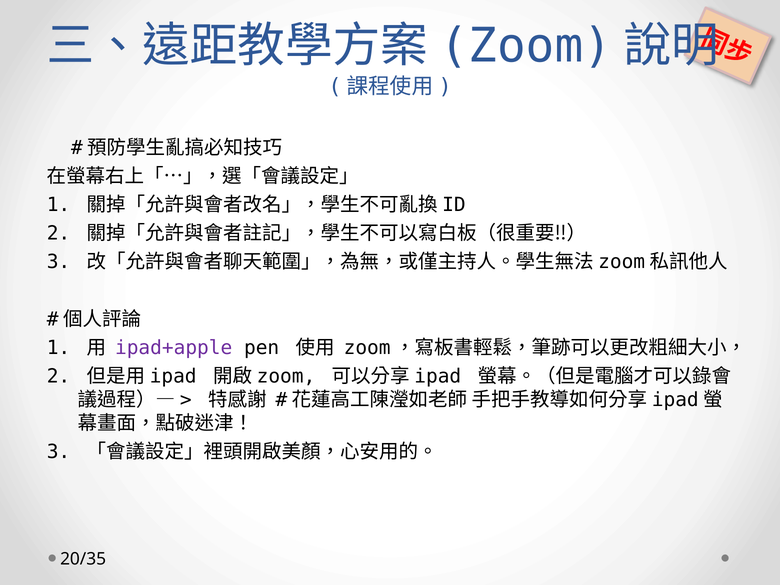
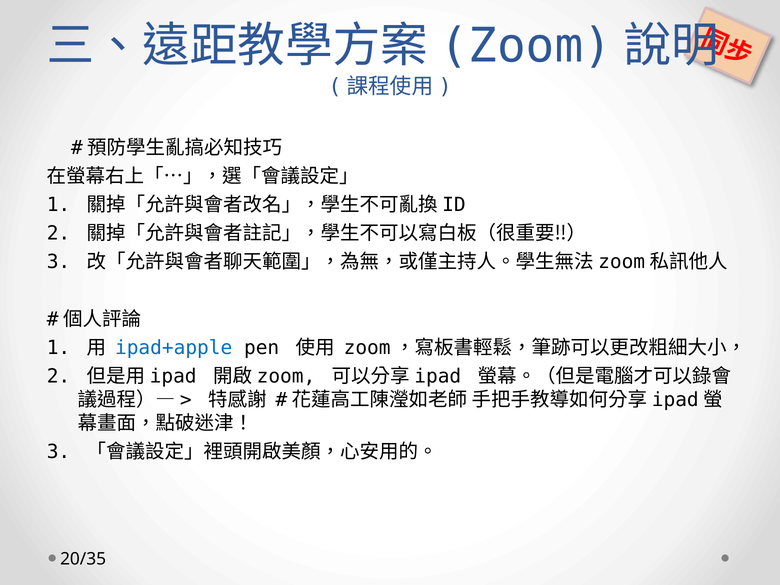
ipad+apple colour: purple -> blue (174, 348)
